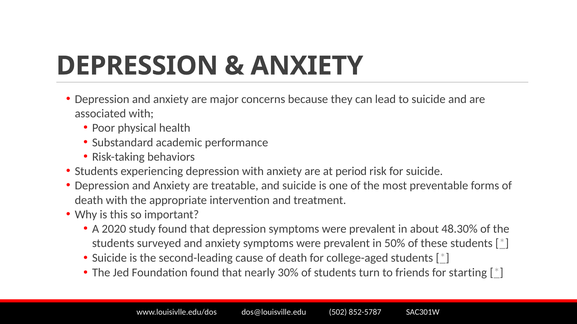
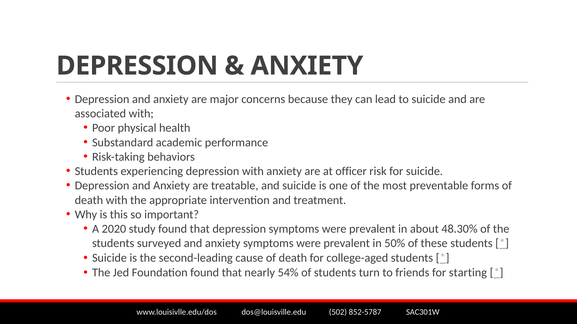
period: period -> officer (351, 172)
30%: 30% -> 54% (288, 273)
